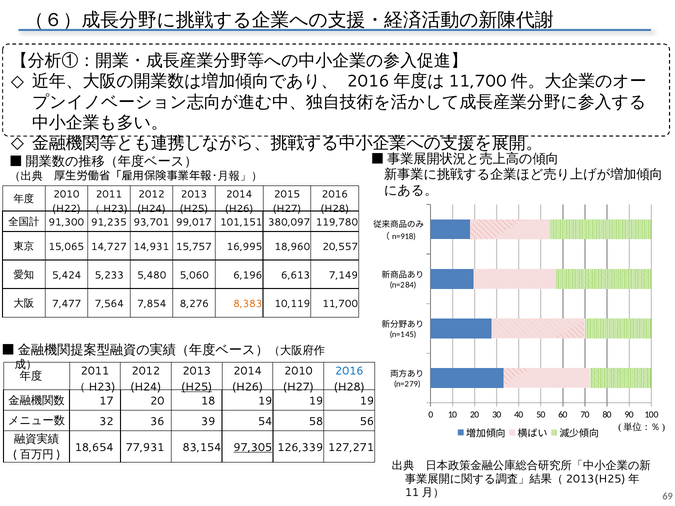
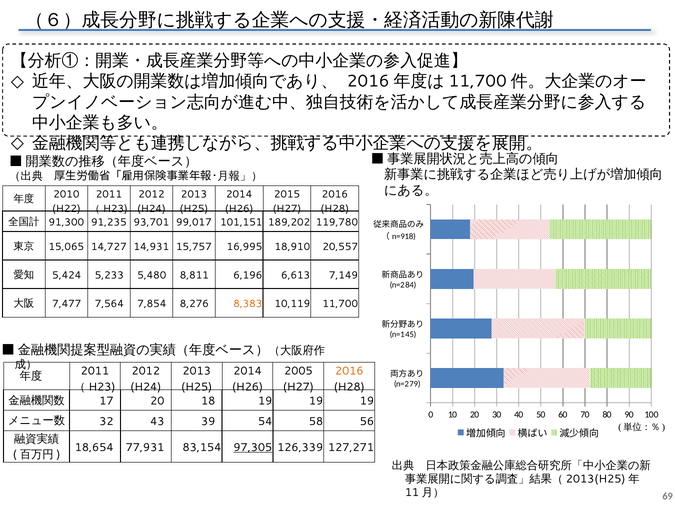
380,097: 380,097 -> 189,202 (289, 222)
18,960: 18,960 -> 18,910 (292, 247)
5,060: 5,060 -> 8,811 (194, 275)
2010: 2010 -> 2005 (298, 371)
2016 colour: blue -> orange (349, 371)
H25 underline: present -> none (197, 387)
36: 36 -> 43 (157, 422)
